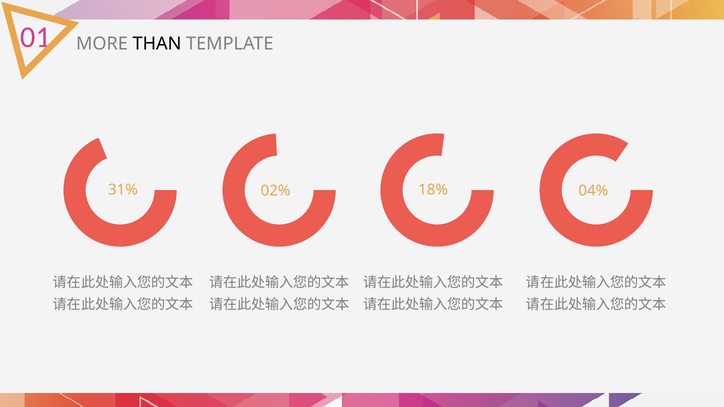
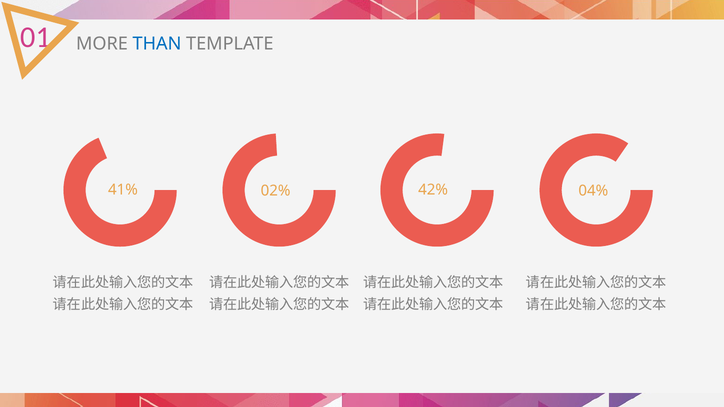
THAN colour: black -> blue (157, 44)
31%: 31% -> 41% (123, 190)
18%: 18% -> 42% (433, 190)
